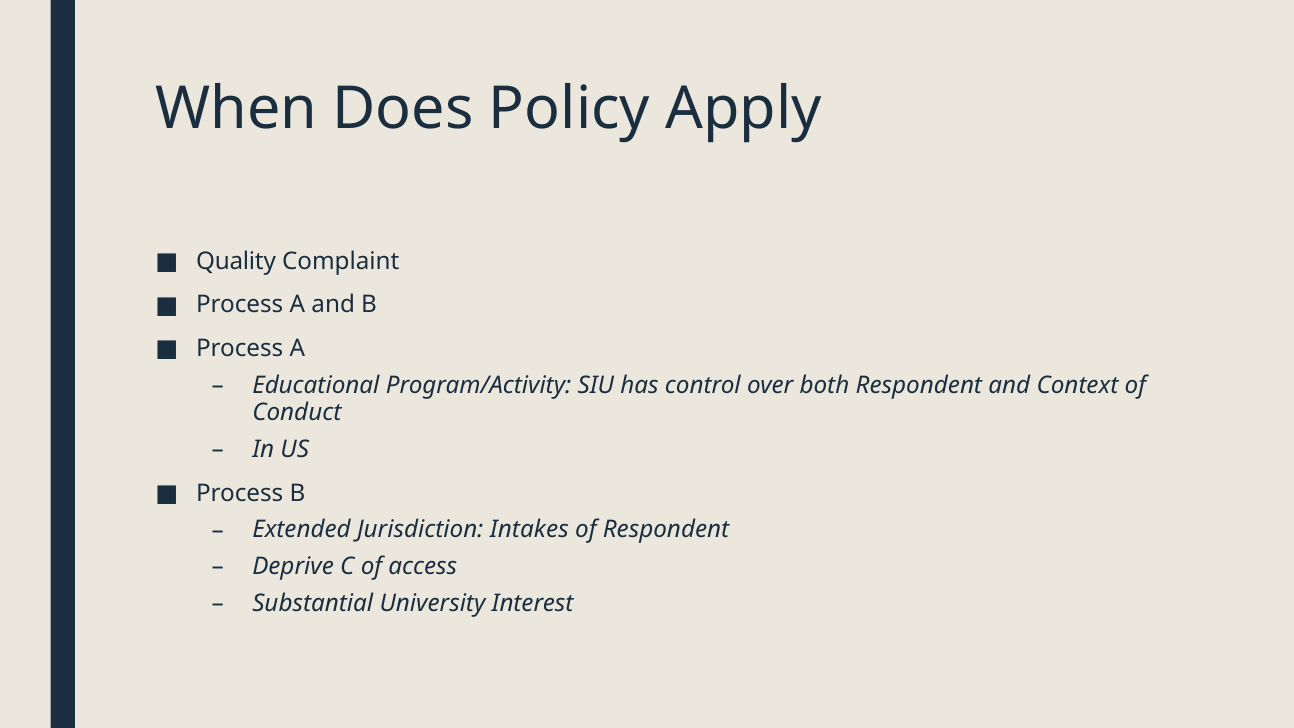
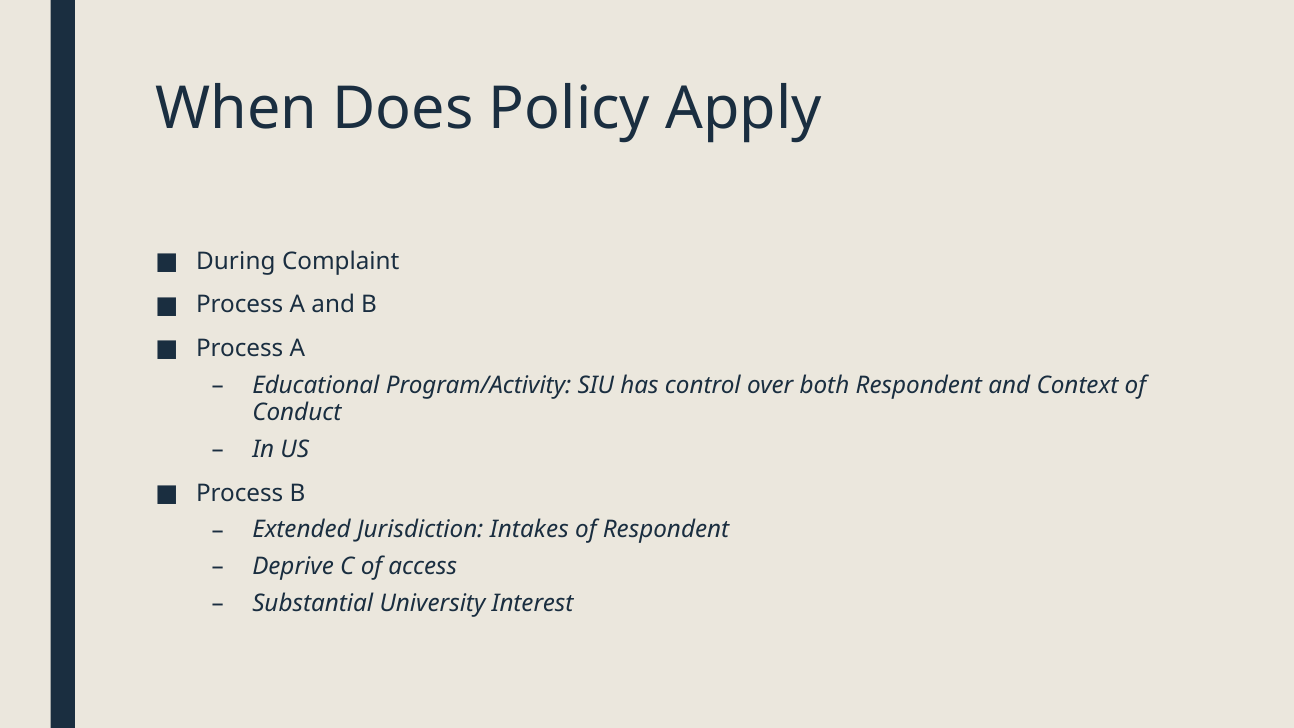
Quality: Quality -> During (236, 261)
